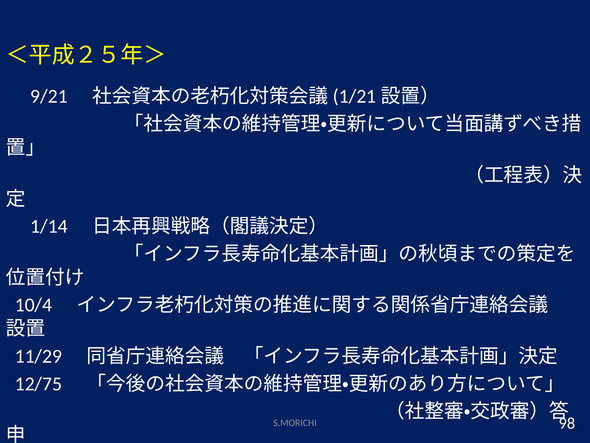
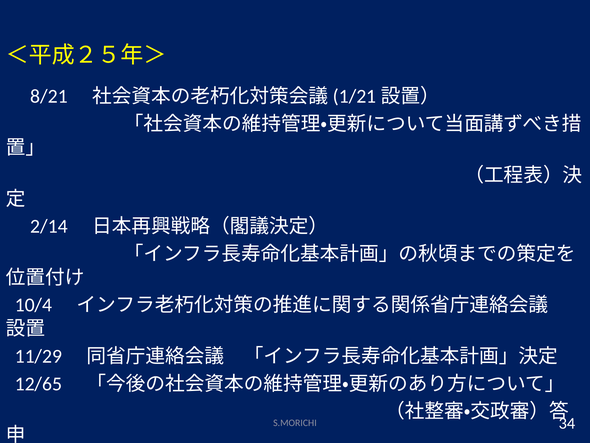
9/21: 9/21 -> 8/21 (49, 96)
1/14: 1/14 -> 2/14 (49, 226)
12/75: 12/75 -> 12/65 (38, 383)
98: 98 -> 34 (567, 423)
